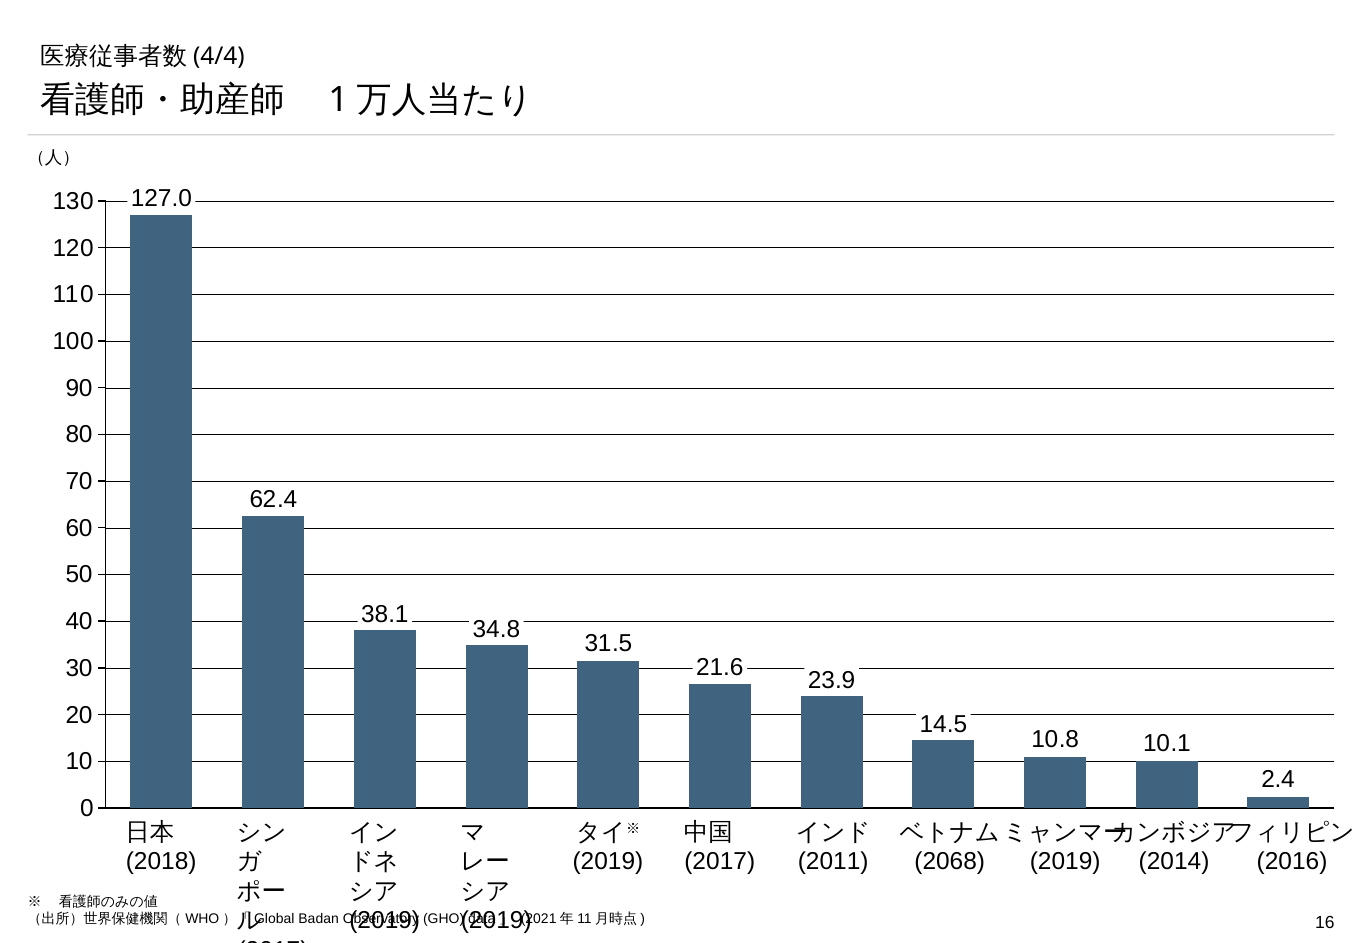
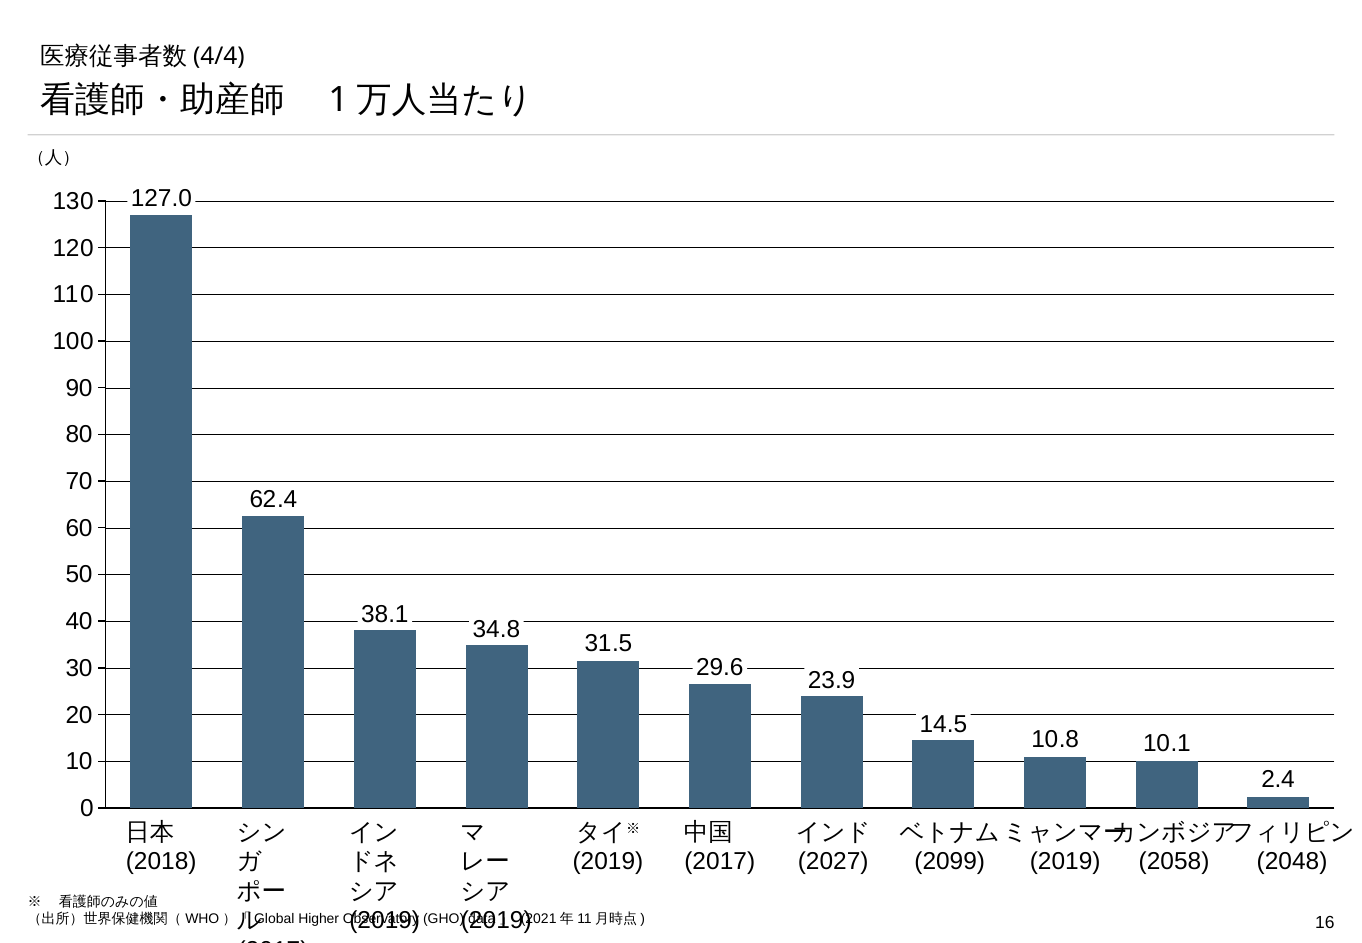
21.6: 21.6 -> 29.6 (720, 667)
2011: 2011 -> 2027 (833, 862)
2068: 2068 -> 2099 (950, 862)
2014: 2014 -> 2058 (1174, 862)
2016: 2016 -> 2048 (1292, 862)
Badan: Badan -> Higher (319, 918)
